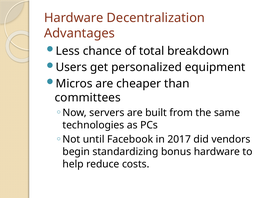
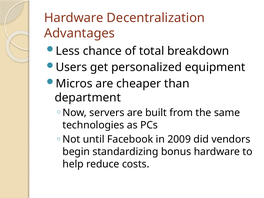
committees: committees -> department (88, 98)
2017: 2017 -> 2009 (179, 139)
